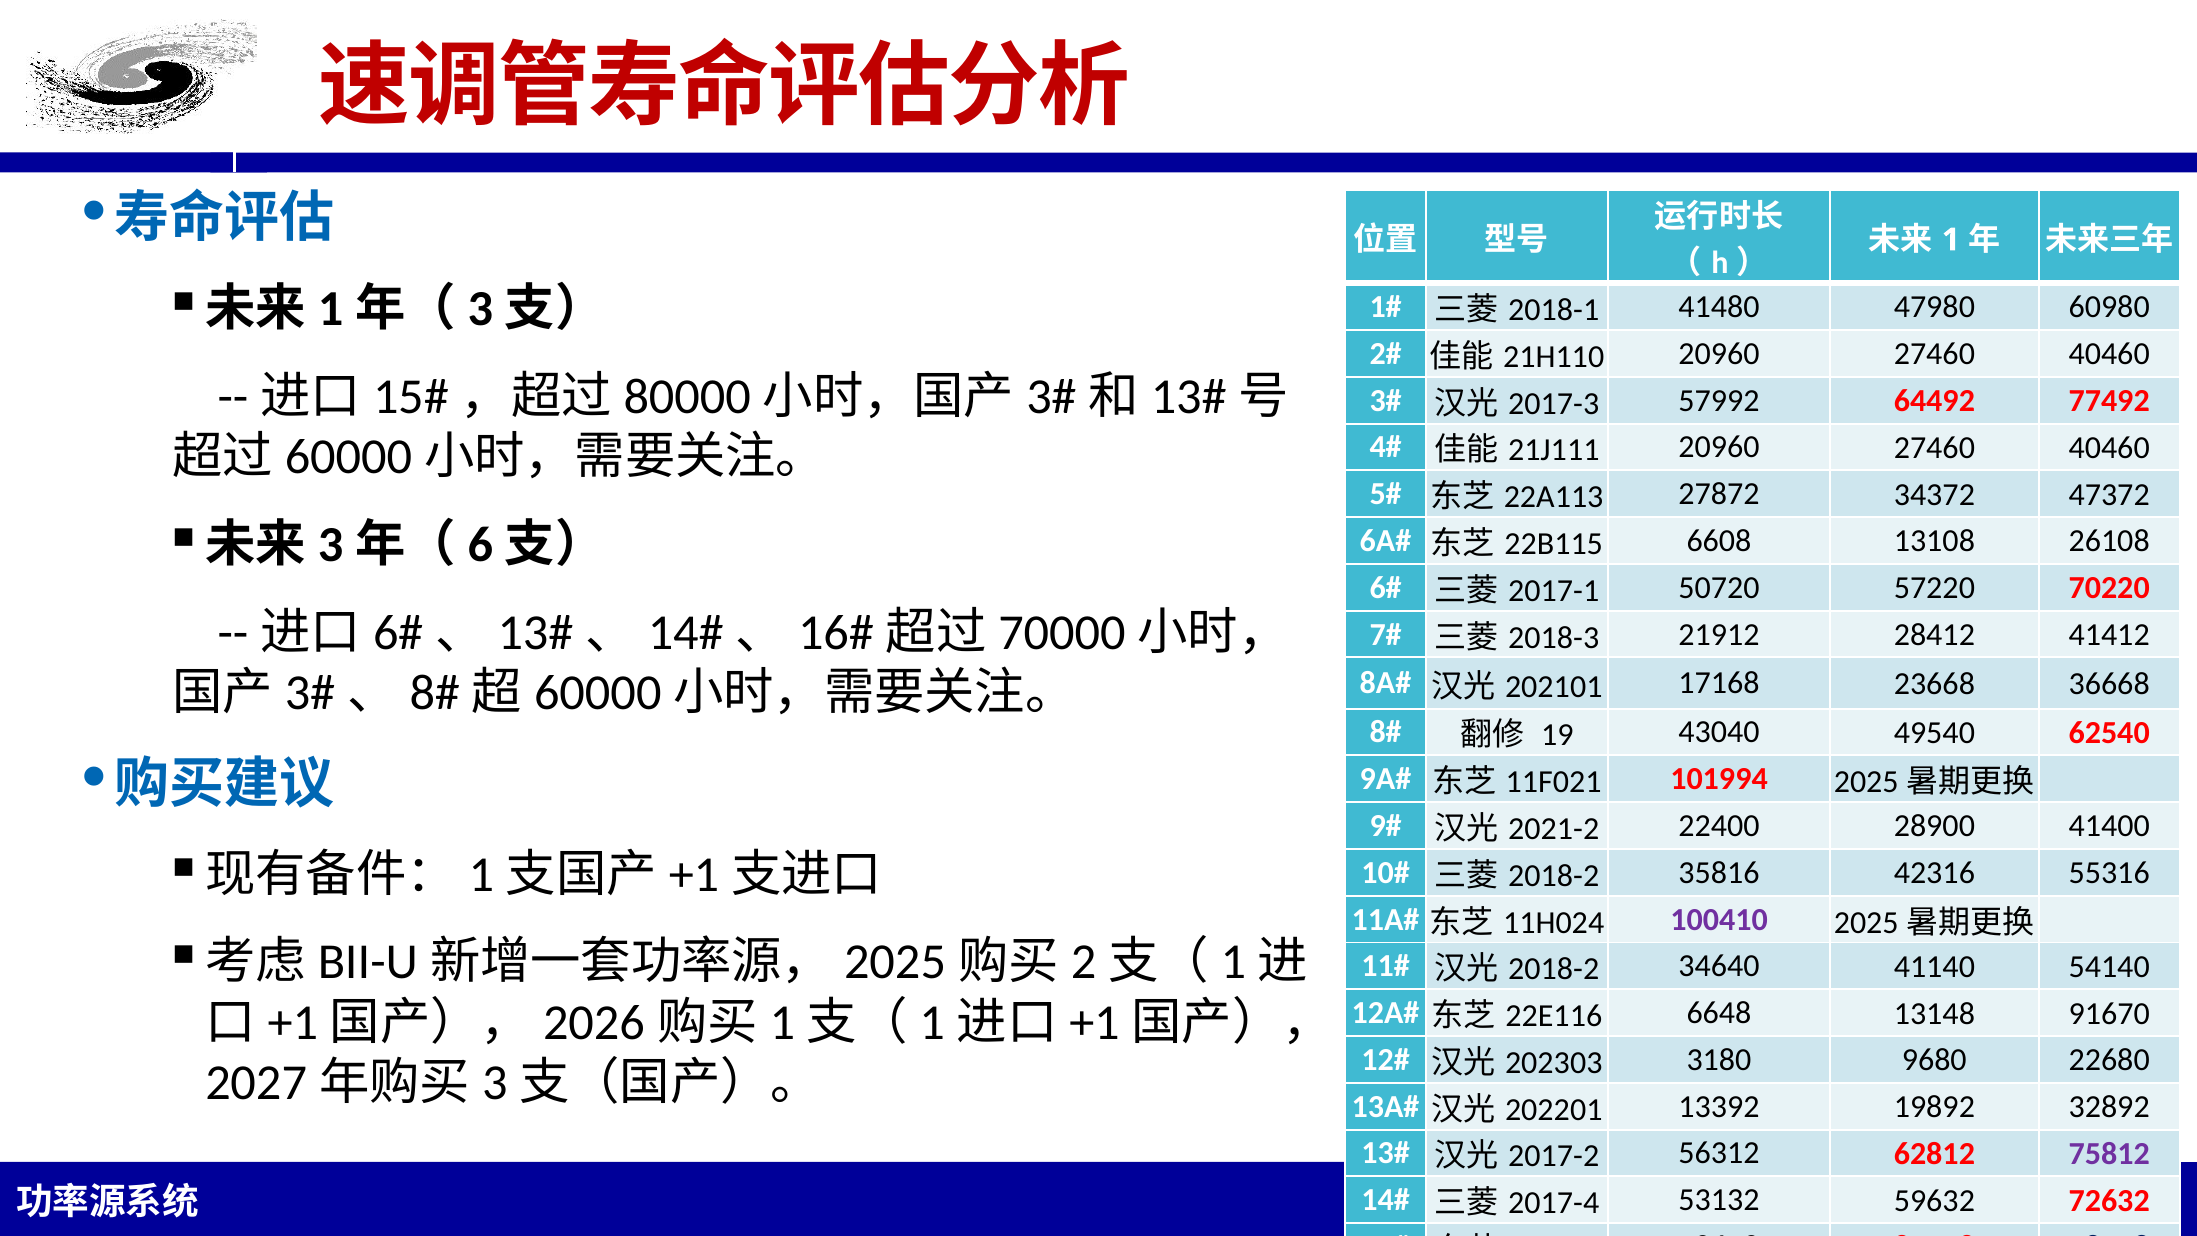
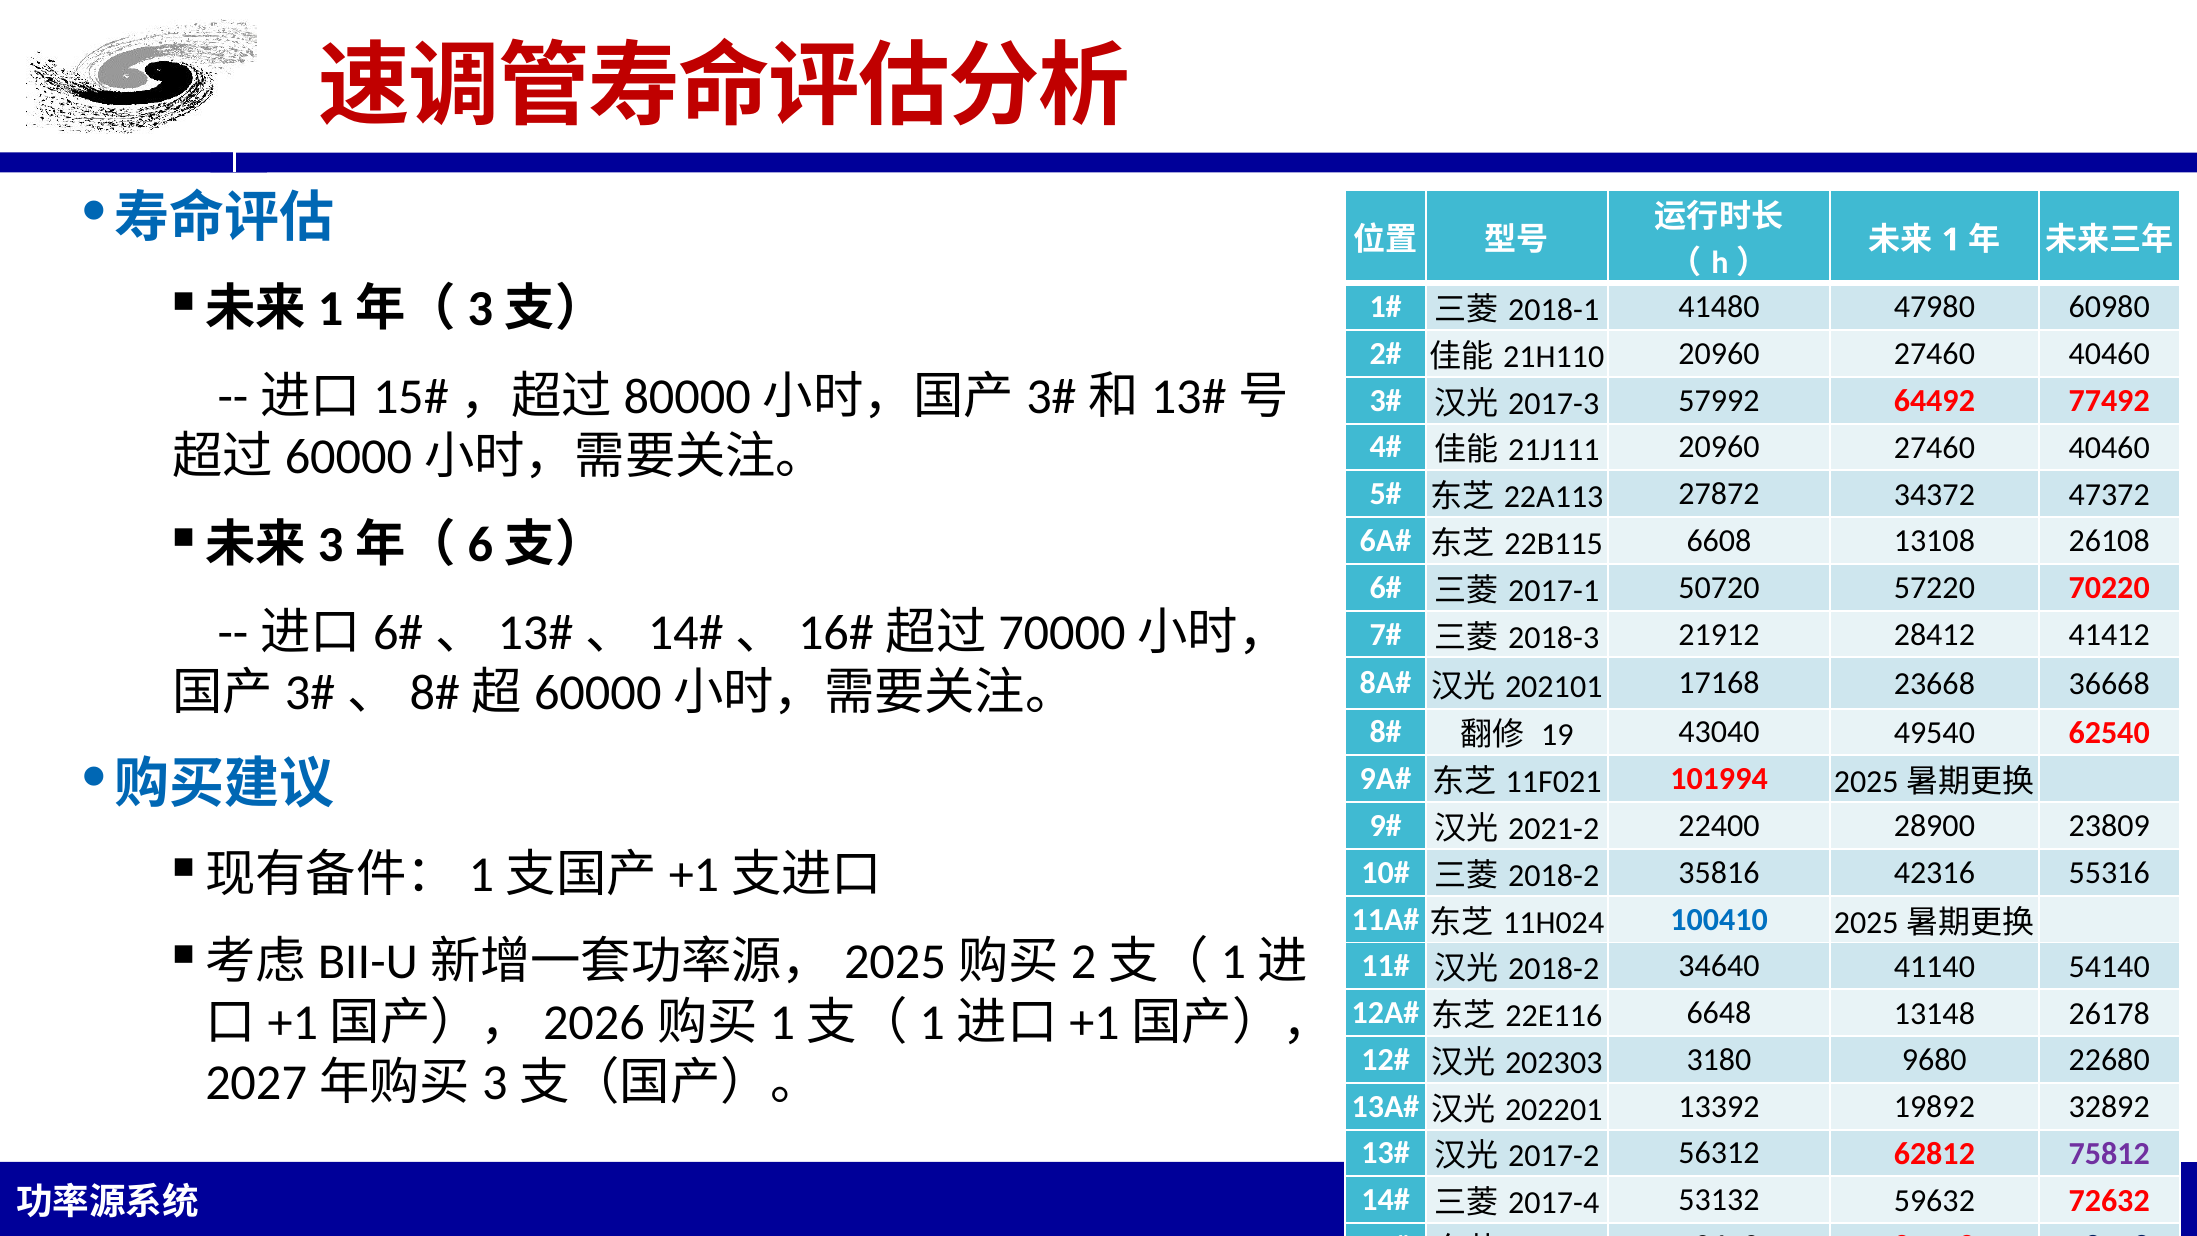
41400: 41400 -> 23809 (2109, 826)
100410 colour: purple -> blue (1719, 919)
91670: 91670 -> 26178 (2109, 1013)
